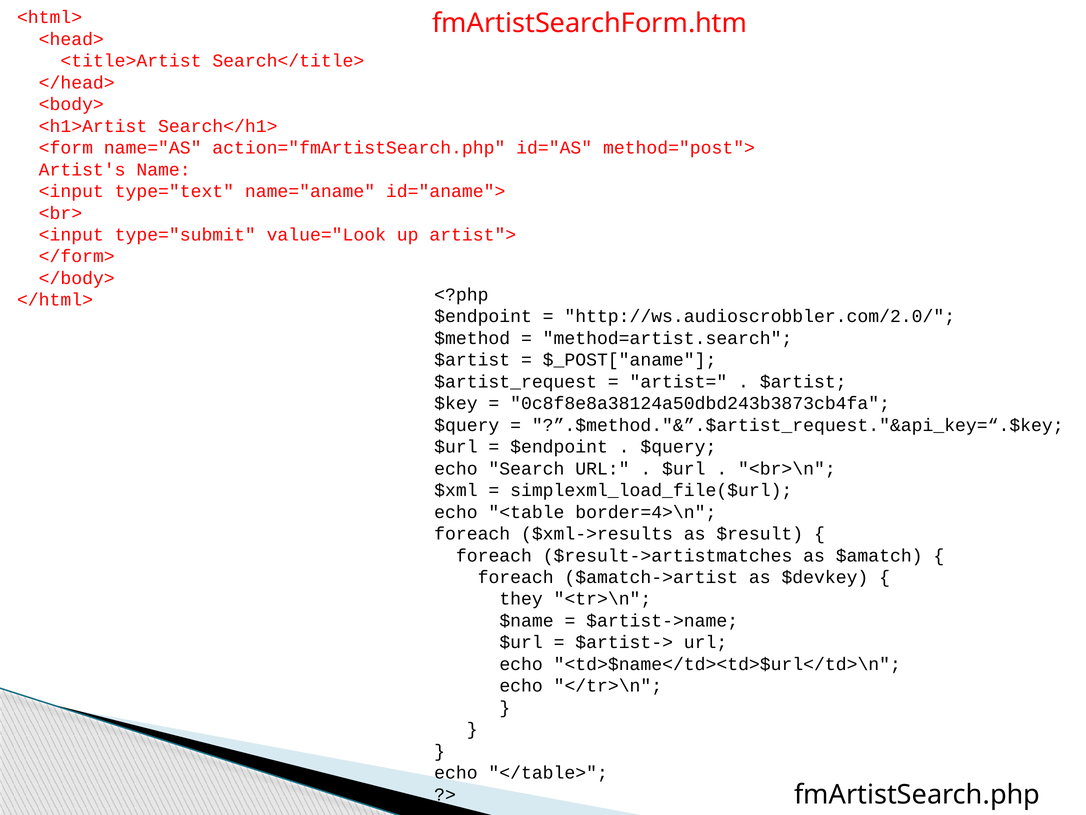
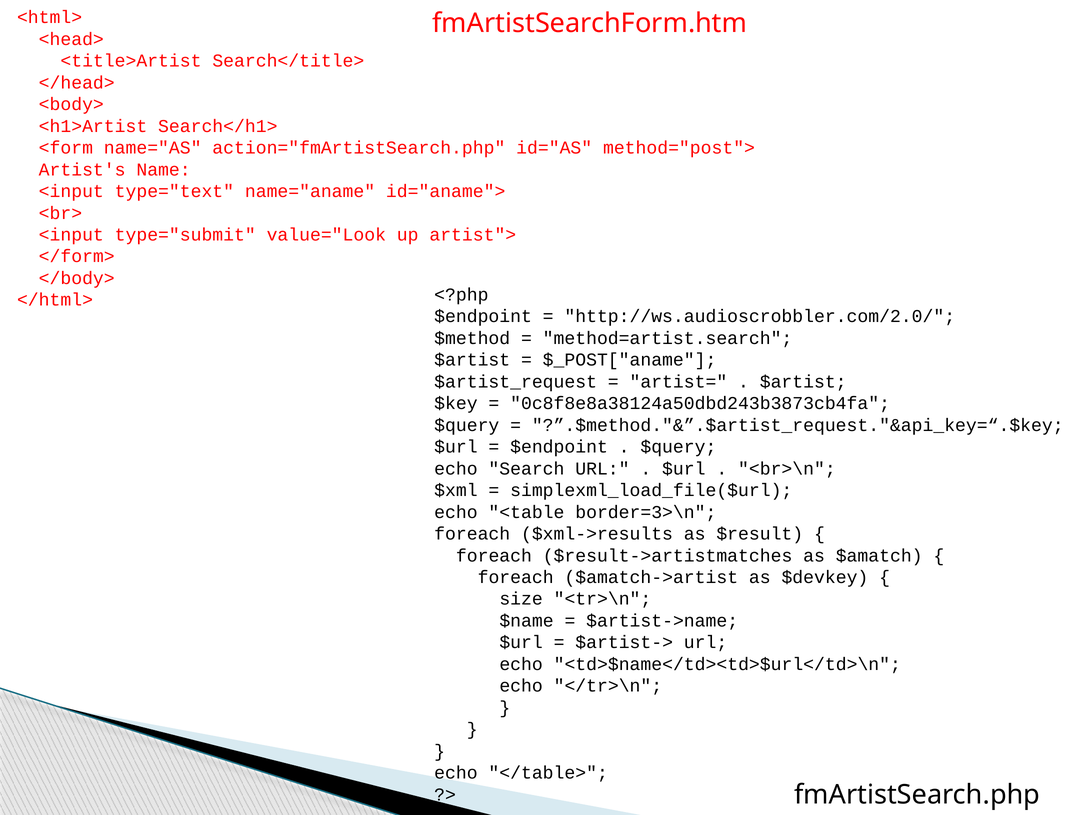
border=4>\n: border=4>\n -> border=3>\n (646, 512)
they: they -> size (521, 599)
